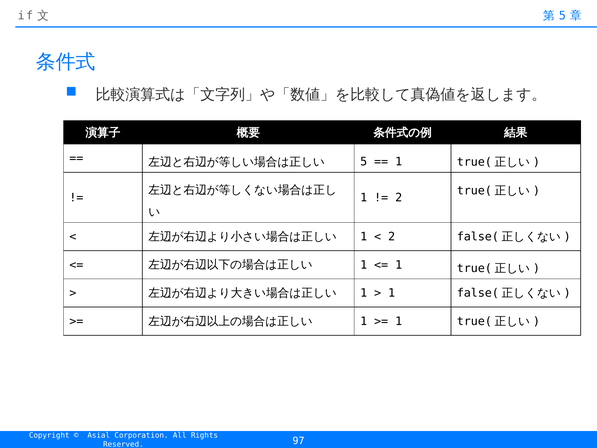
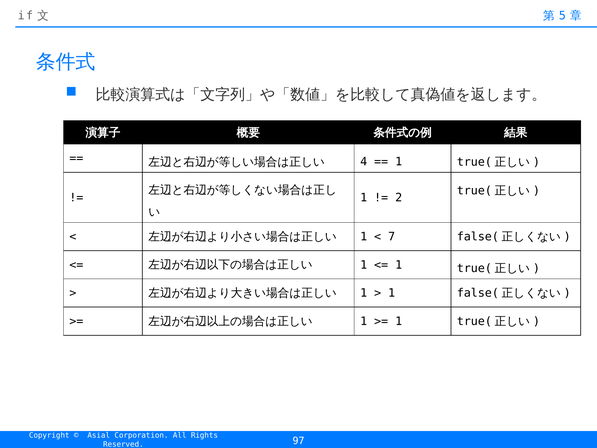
5: 5 -> 4 (364, 162)
2: 2 -> 7 (392, 237)
